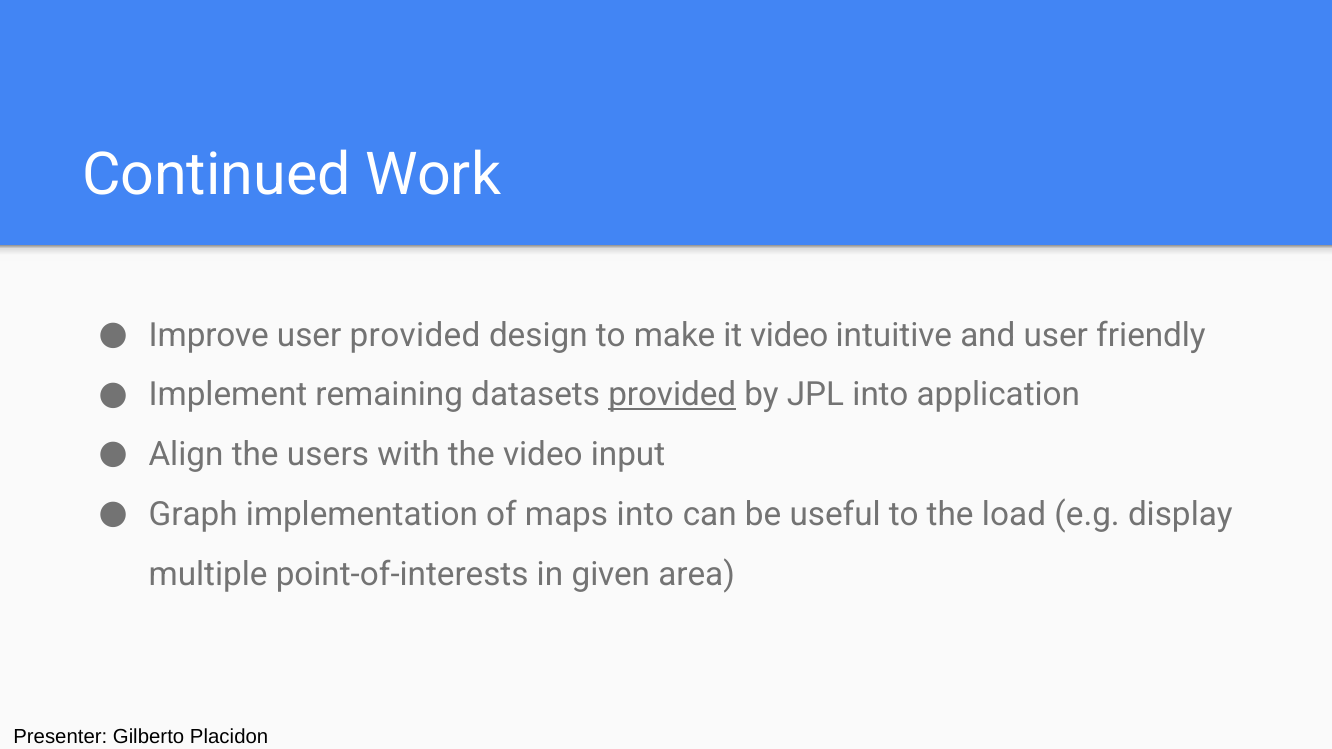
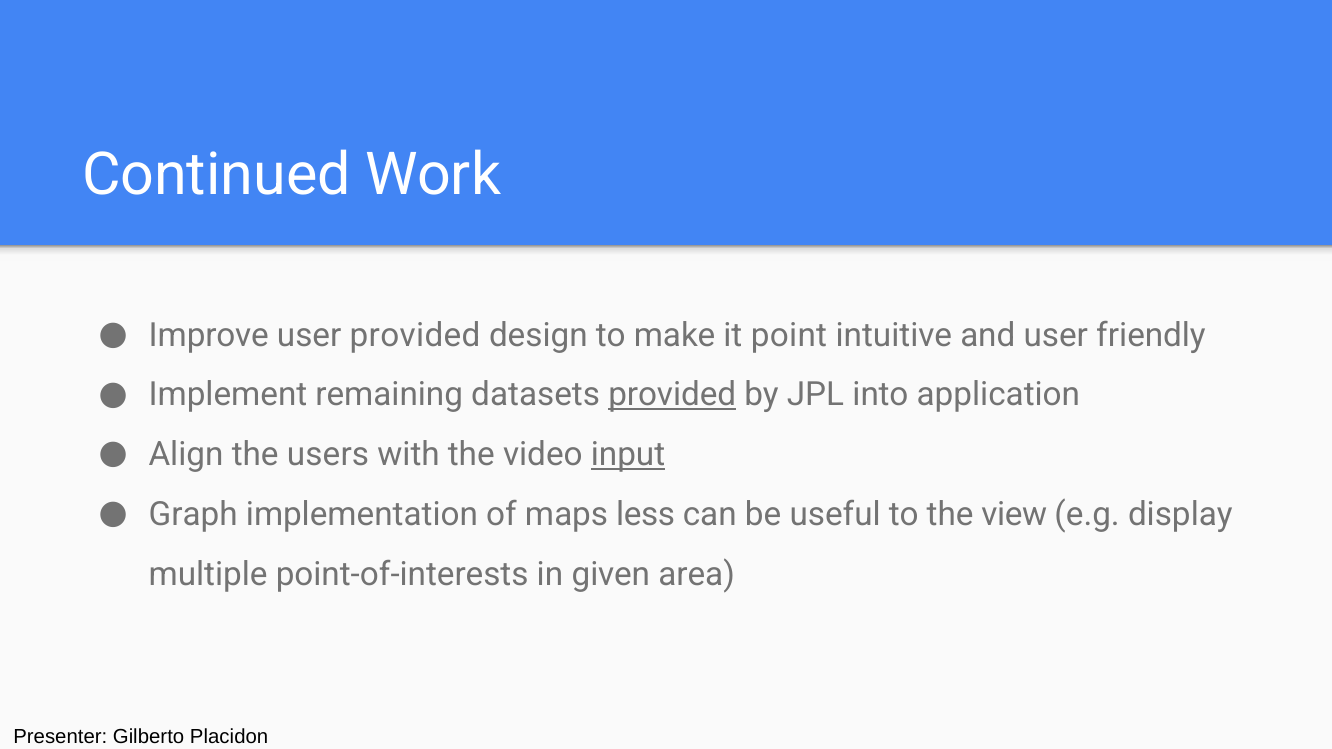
it video: video -> point (789, 335)
input underline: none -> present (628, 455)
maps into: into -> less (646, 515)
load: load -> view (1014, 515)
